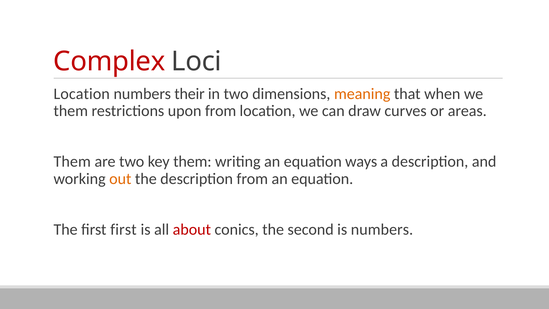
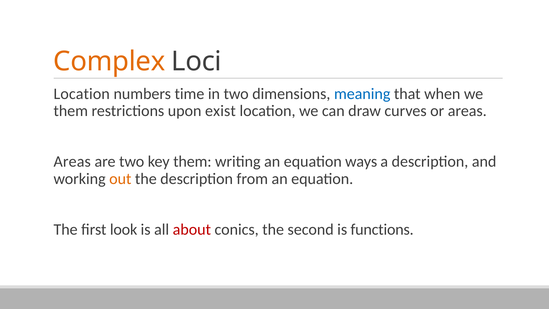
Complex colour: red -> orange (109, 62)
their: their -> time (189, 94)
meaning colour: orange -> blue (362, 94)
upon from: from -> exist (220, 111)
Them: Them -> Areas (72, 161)
first first: first -> look (124, 229)
is numbers: numbers -> functions (382, 229)
